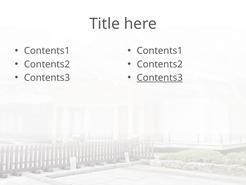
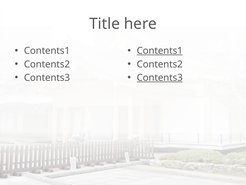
Contents1 underline: none -> present (160, 51)
